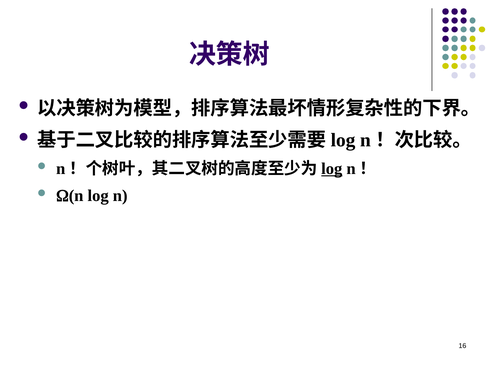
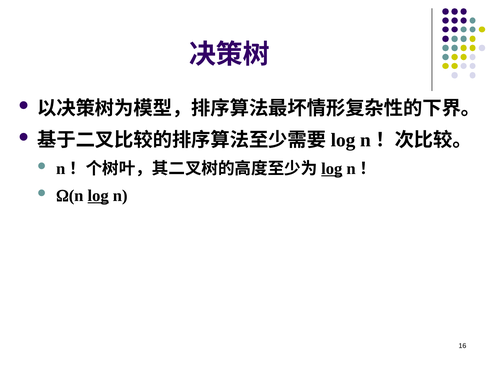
log underline: none -> present (98, 196)
